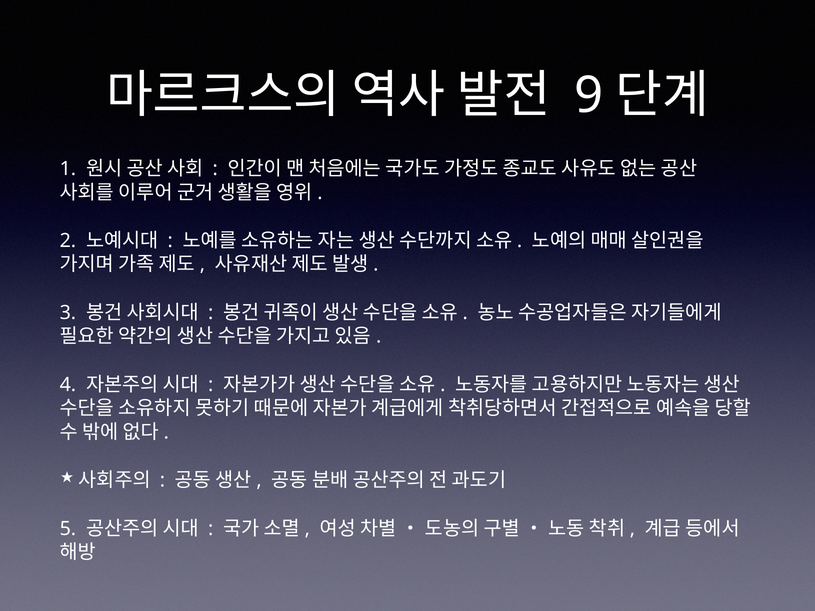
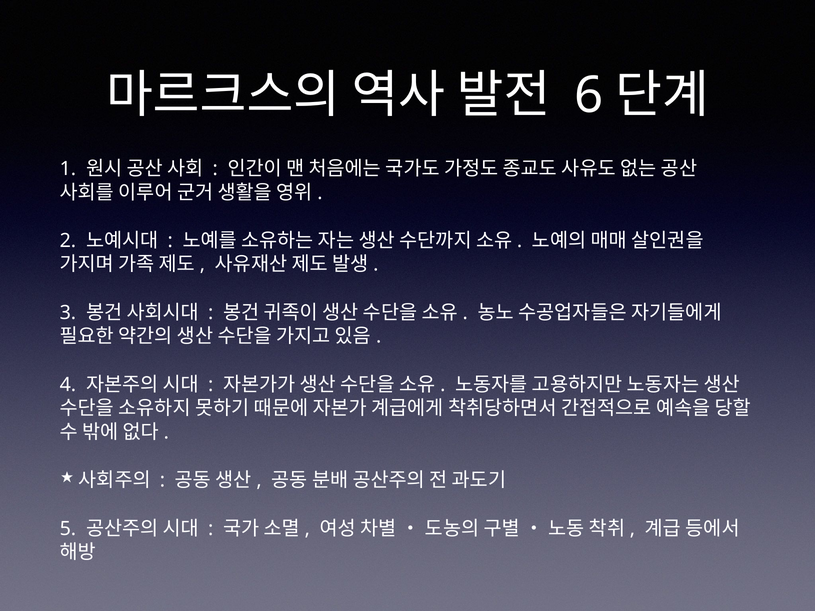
9: 9 -> 6 (589, 95)
